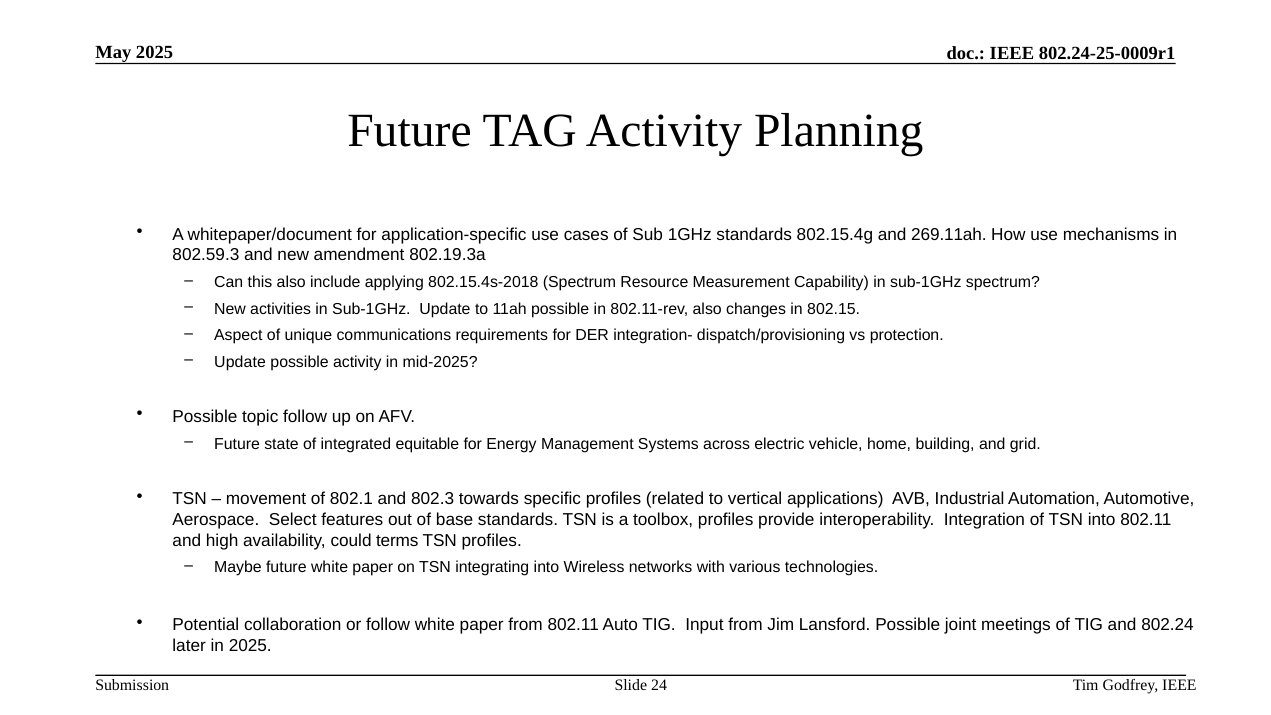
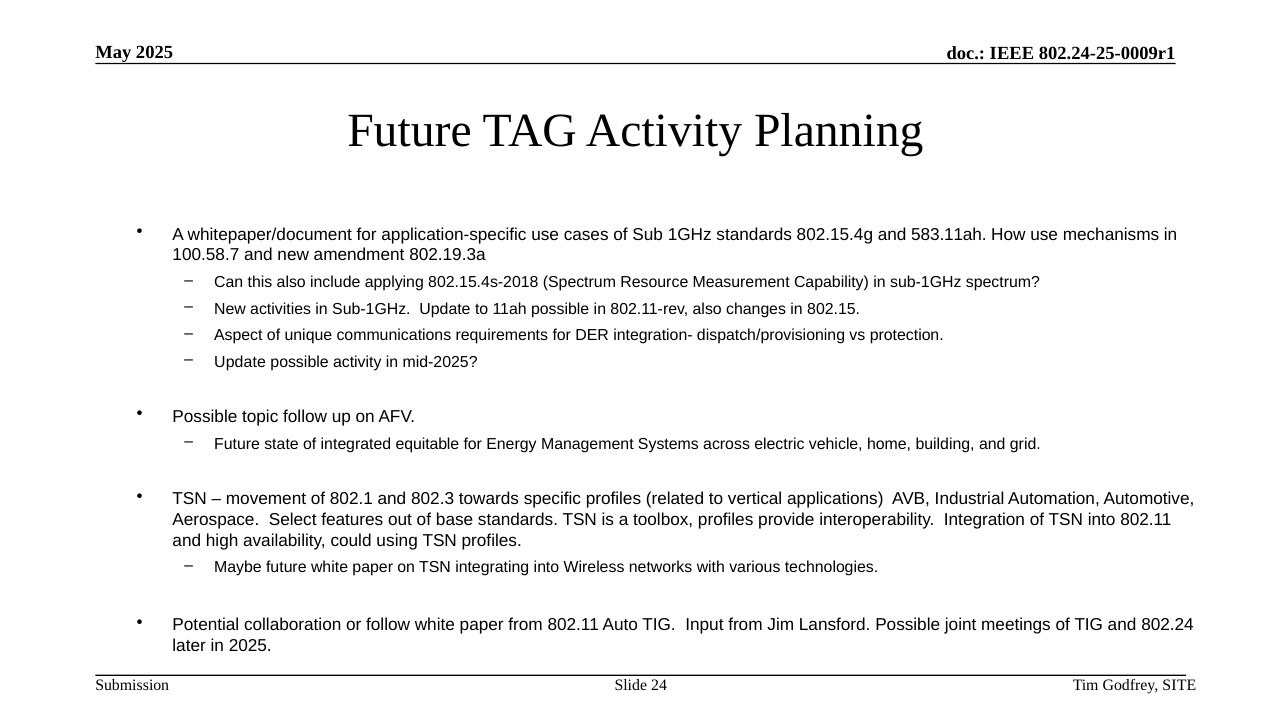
269.11ah: 269.11ah -> 583.11ah (949, 235)
802.59.3: 802.59.3 -> 100.58.7 (206, 255)
terms: terms -> using (397, 540)
Godfrey IEEE: IEEE -> SITE (1179, 686)
